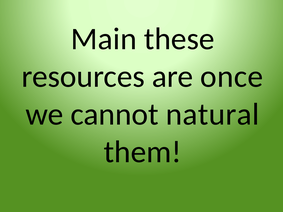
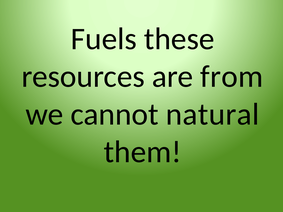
Main: Main -> Fuels (104, 39)
once: once -> from (232, 77)
